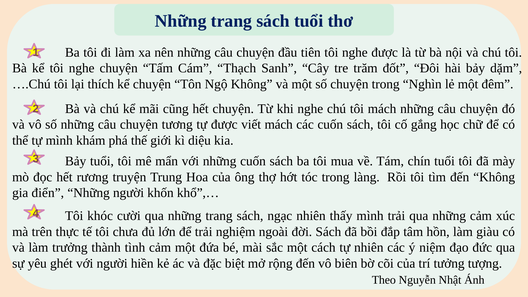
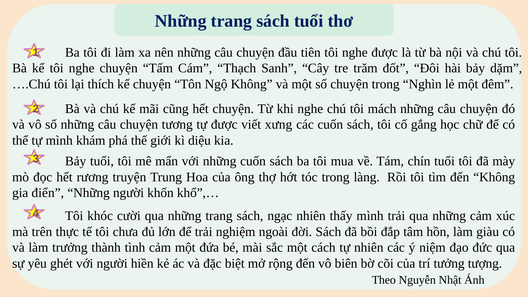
viết mách: mách -> xưng (279, 125)
